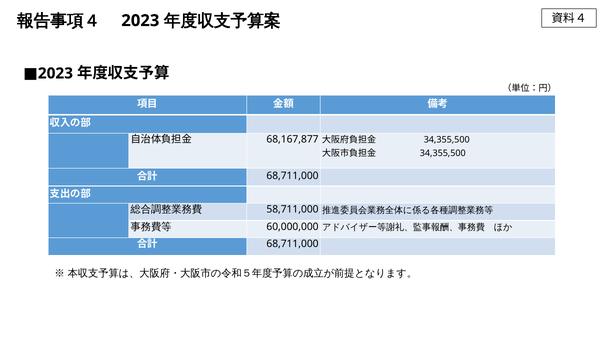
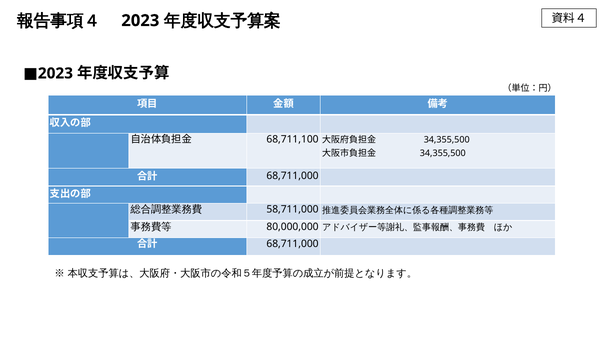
68,167,877: 68,167,877 -> 68,711,100 (293, 139)
60,000,000: 60,000,000 -> 80,000,000 (293, 227)
